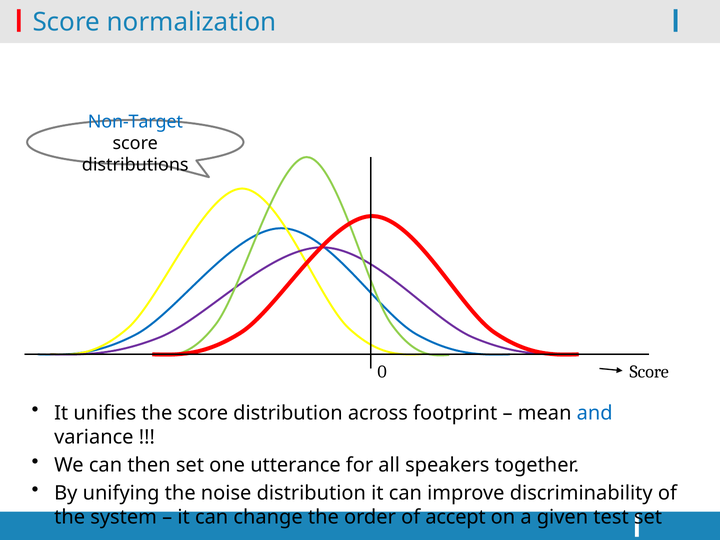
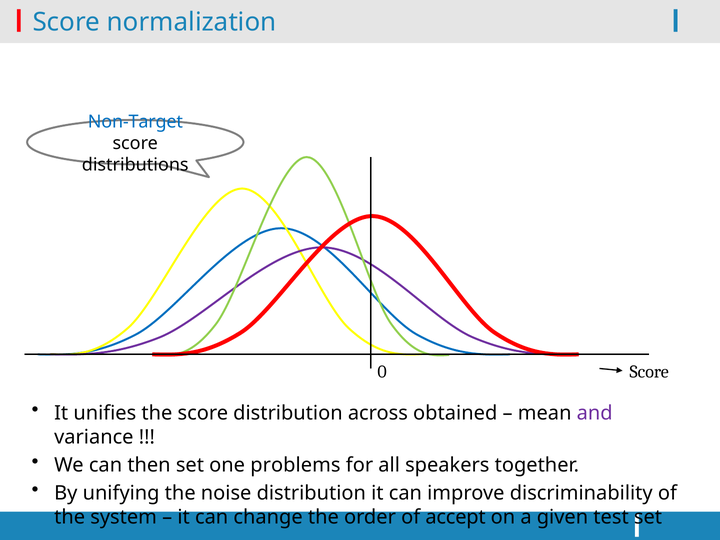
footprint: footprint -> obtained (455, 413)
and colour: blue -> purple (595, 413)
utterance: utterance -> problems (295, 465)
